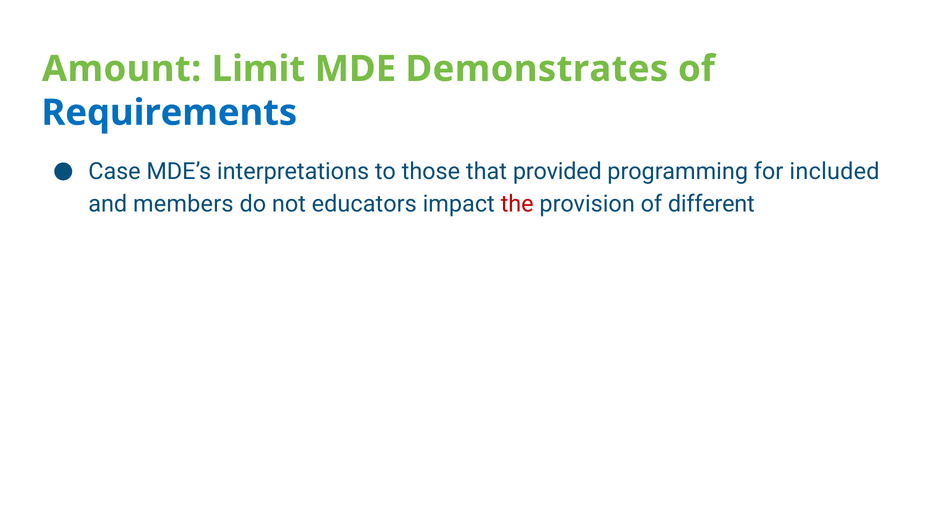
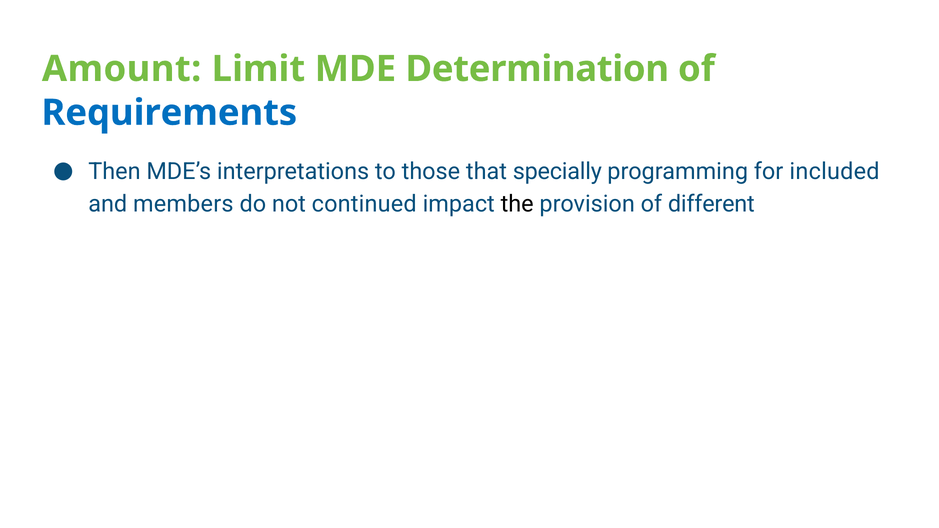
Demonstrates: Demonstrates -> Determination (537, 69)
Case: Case -> Then (114, 171)
provided: provided -> specially (557, 171)
educators: educators -> continued (364, 204)
the colour: red -> black (517, 204)
